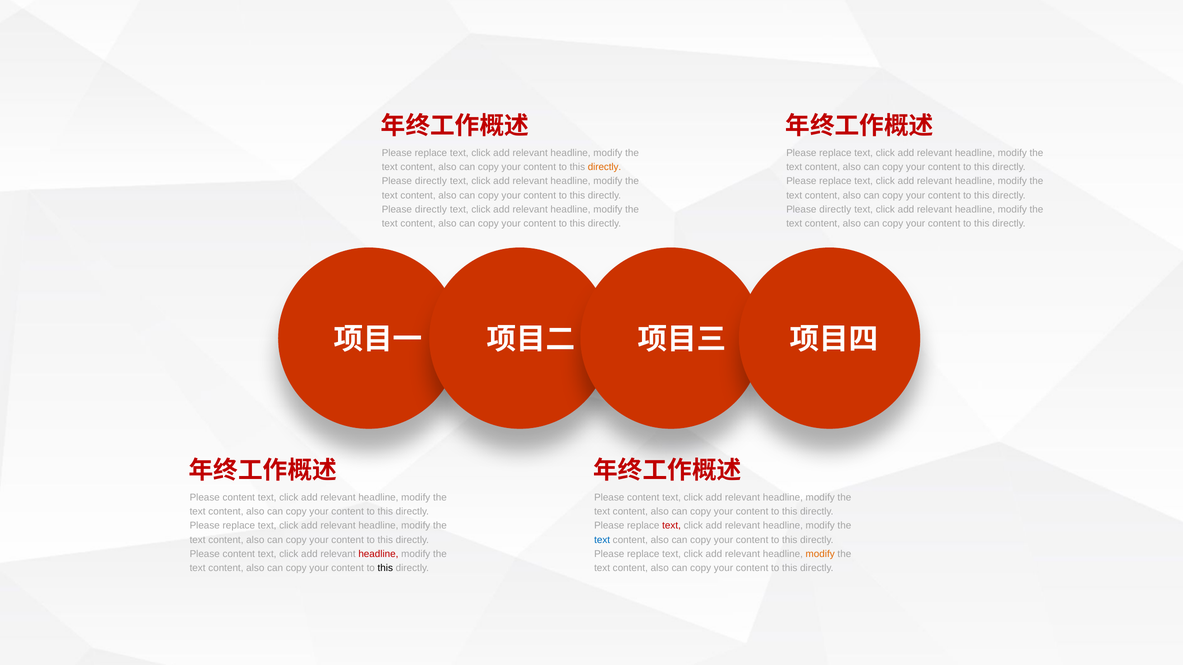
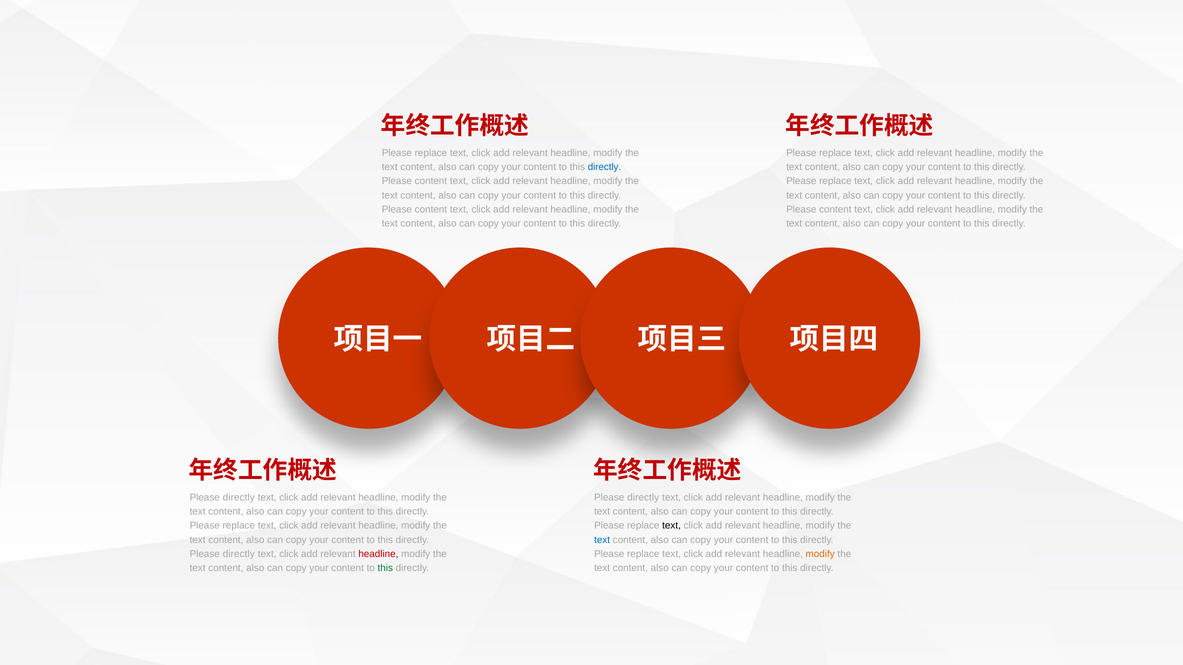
directly colour: orange -> blue (604, 167)
directly: directly -> content (431, 181)
directly: directly -> content (431, 210)
directly: directly -> content (835, 210)
content: content -> directly (239, 498)
content: content -> directly (643, 498)
text colour: red -> black (672, 526)
content: content -> directly (239, 554)
this colour: black -> green (385, 569)
